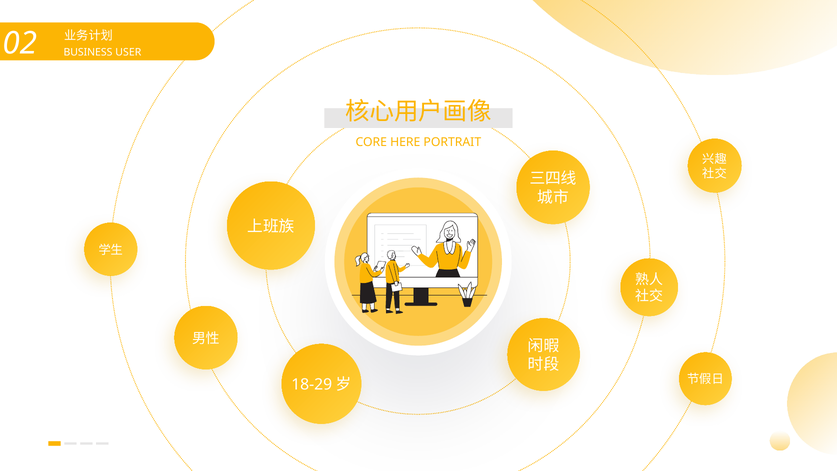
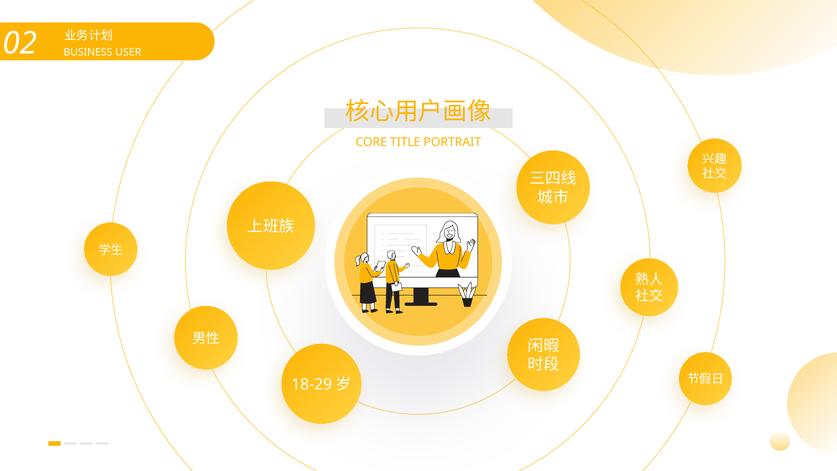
HERE: HERE -> TITLE (405, 142)
